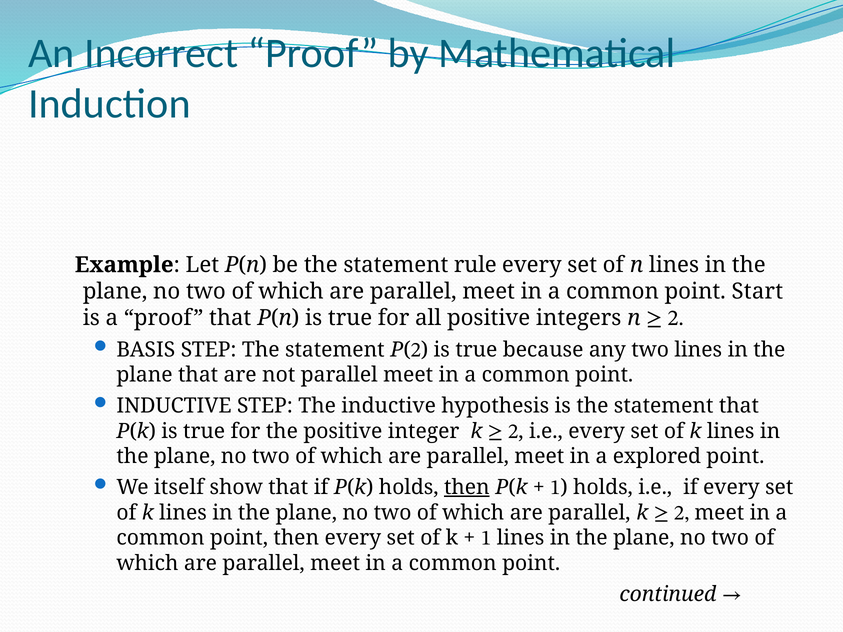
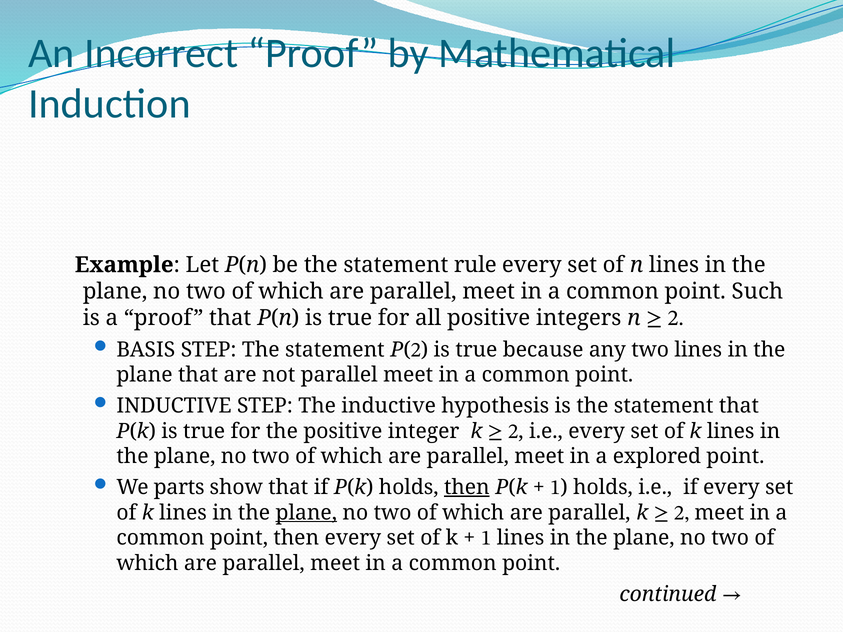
Start: Start -> Such (757, 292)
itself: itself -> parts (179, 487)
plane underline: none -> present (306, 513)
